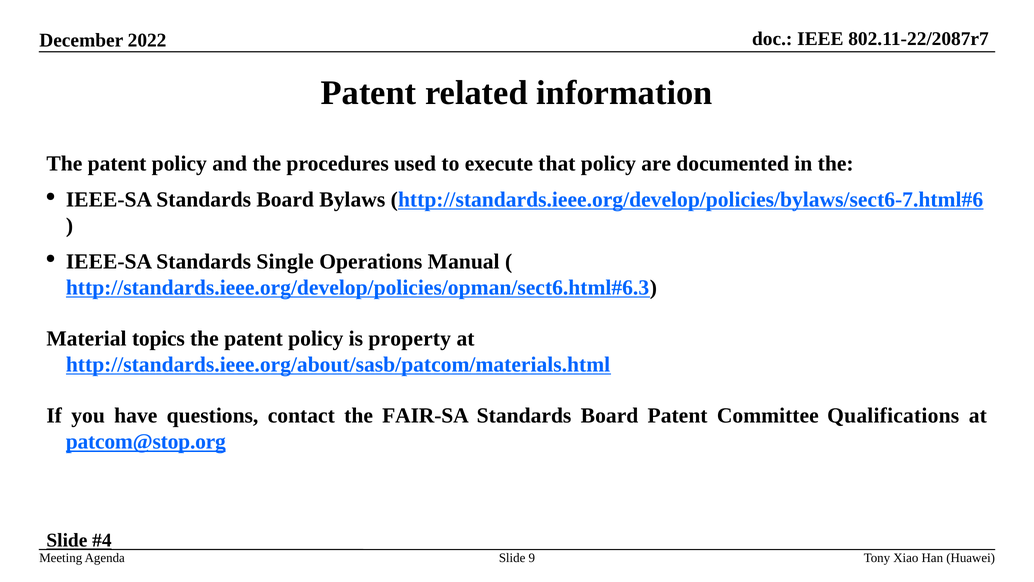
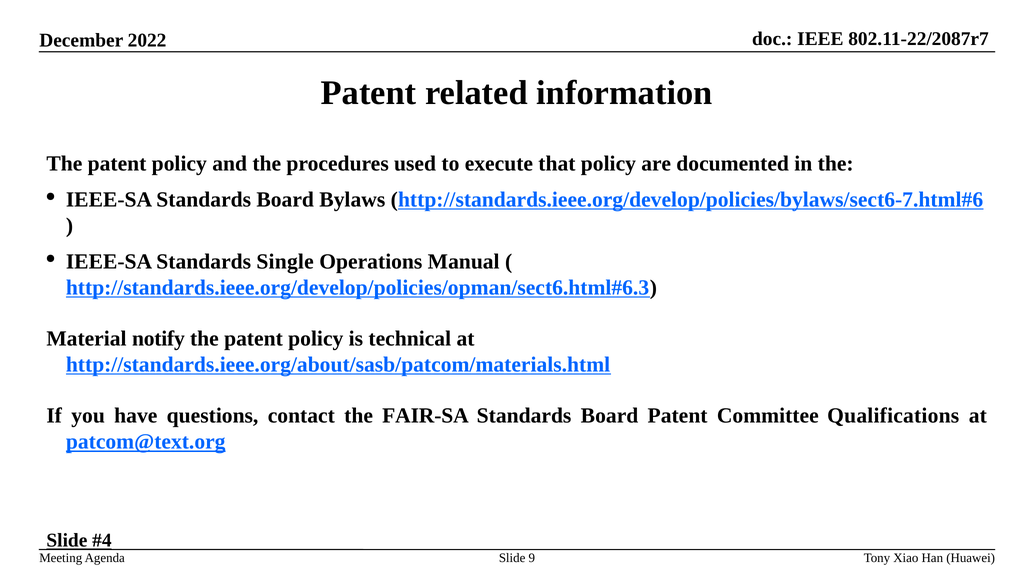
topics: topics -> notify (158, 338)
property: property -> technical (410, 338)
patcom@stop.org: patcom@stop.org -> patcom@text.org (146, 441)
